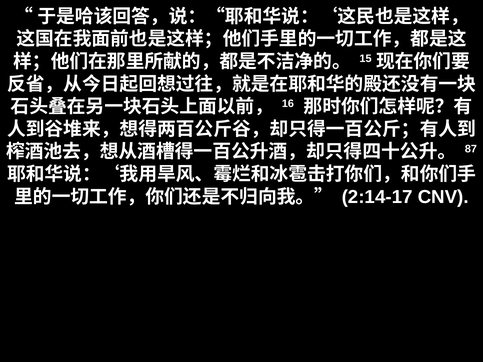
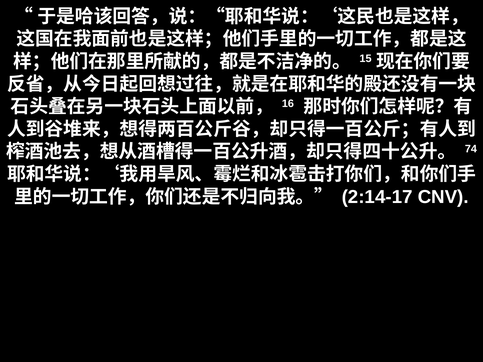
87: 87 -> 74 (471, 149)
